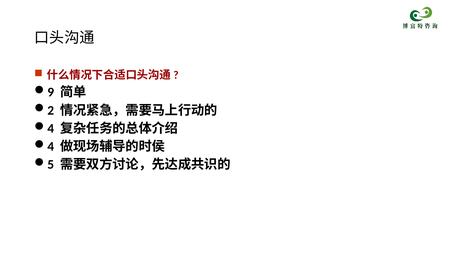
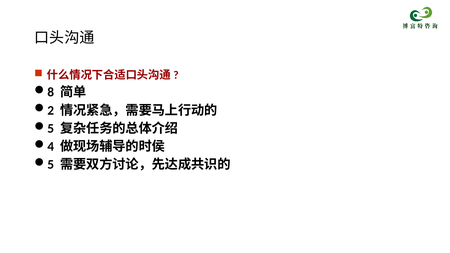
9: 9 -> 8 (51, 92)
4: 4 -> 5 (51, 129)
